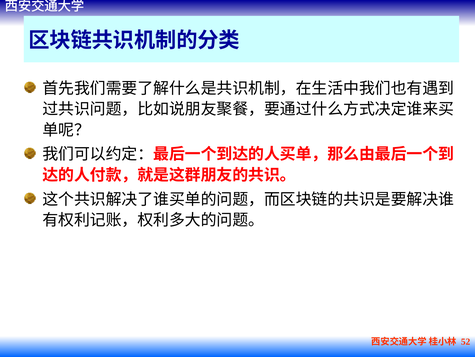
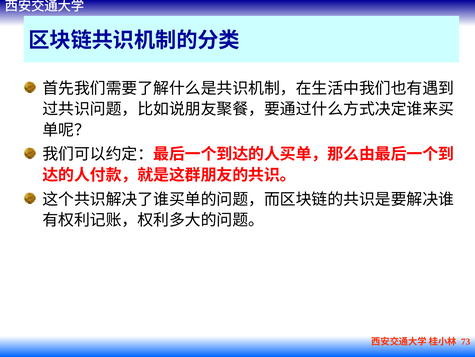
52: 52 -> 73 (466, 341)
